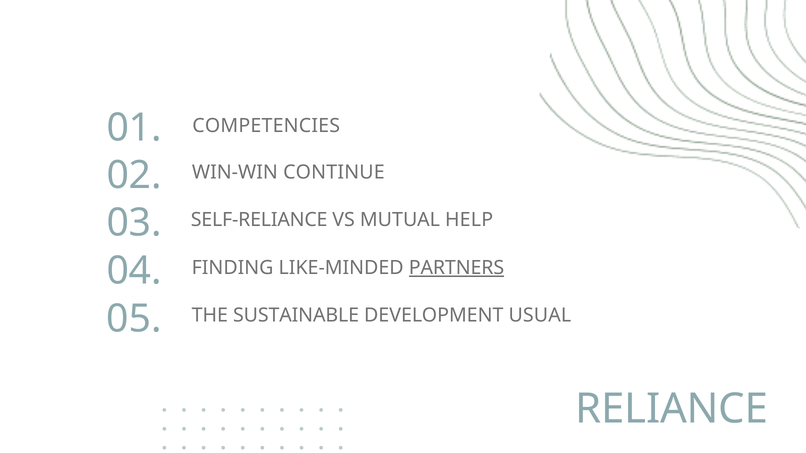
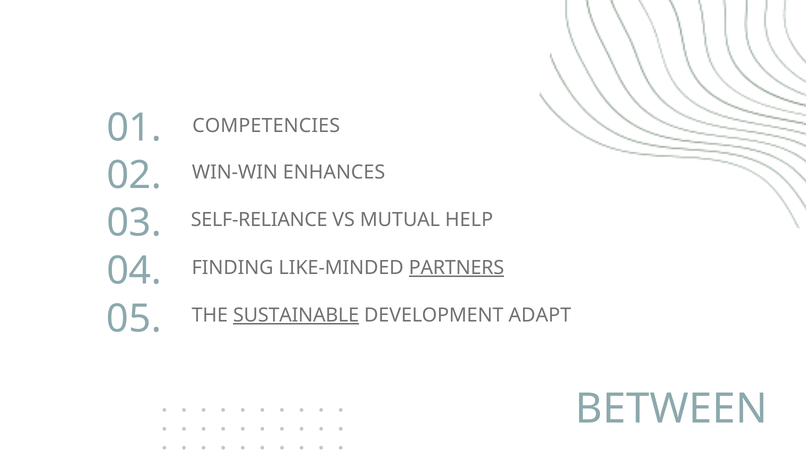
CONTINUE: CONTINUE -> ENHANCES (334, 172)
SUSTAINABLE underline: none -> present (296, 316)
USUAL: USUAL -> ADAPT (540, 316)
RELIANCE: RELIANCE -> BETWEEN (671, 409)
